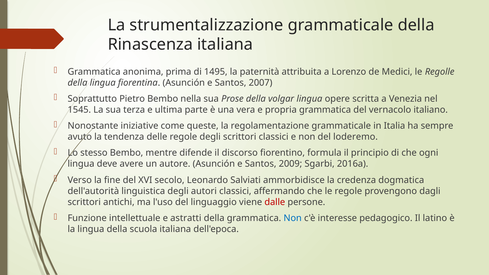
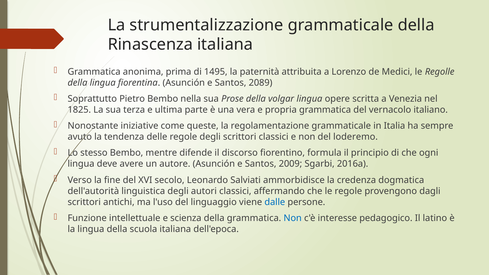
2007: 2007 -> 2089 (261, 83)
1545: 1545 -> 1825 (79, 110)
dalle colour: red -> blue (275, 202)
astratti: astratti -> scienza (186, 218)
